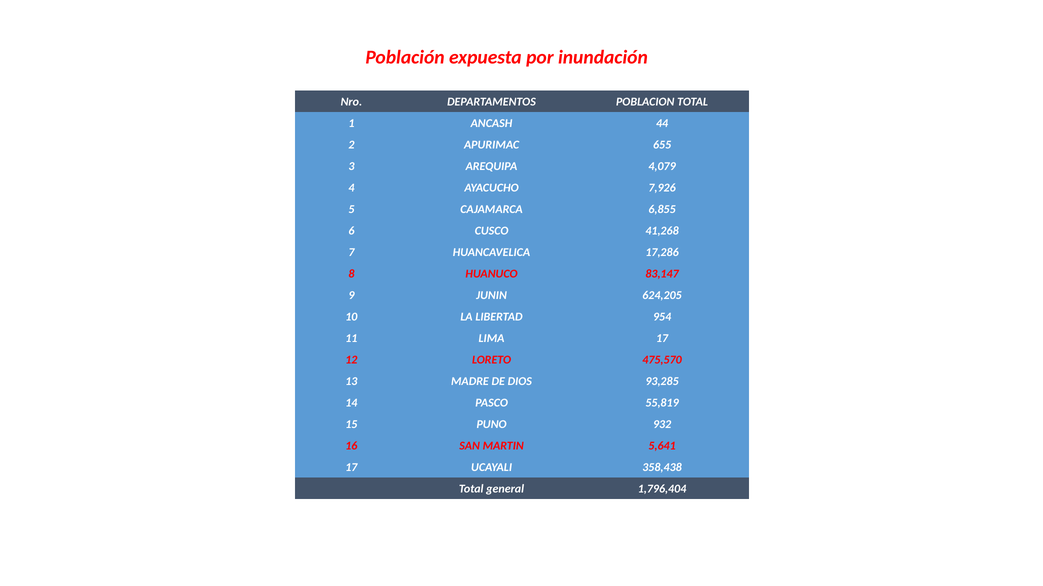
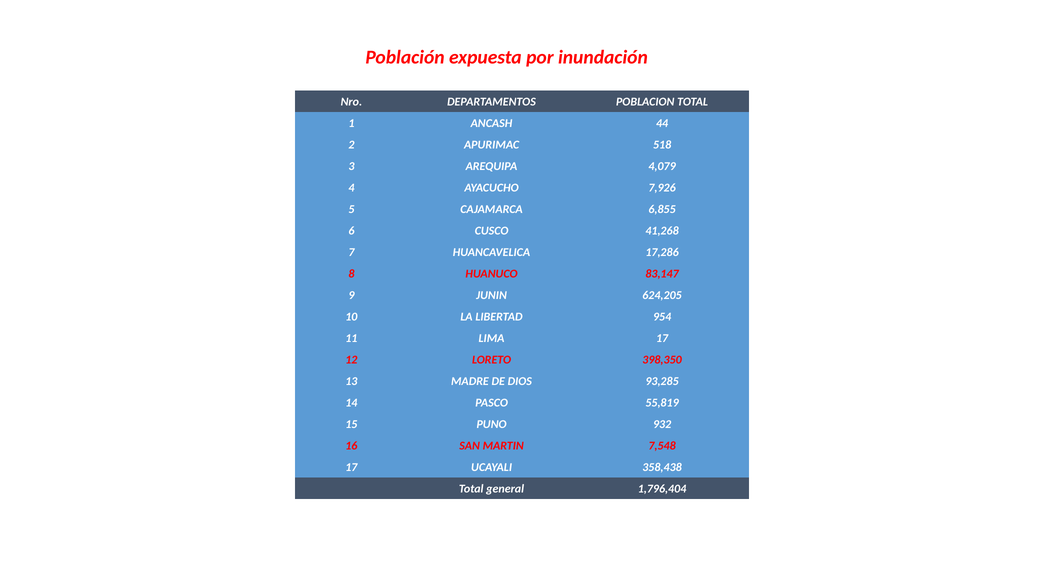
655: 655 -> 518 (662, 145)
475,570: 475,570 -> 398,350 (662, 360)
5,641: 5,641 -> 7,548 (662, 446)
